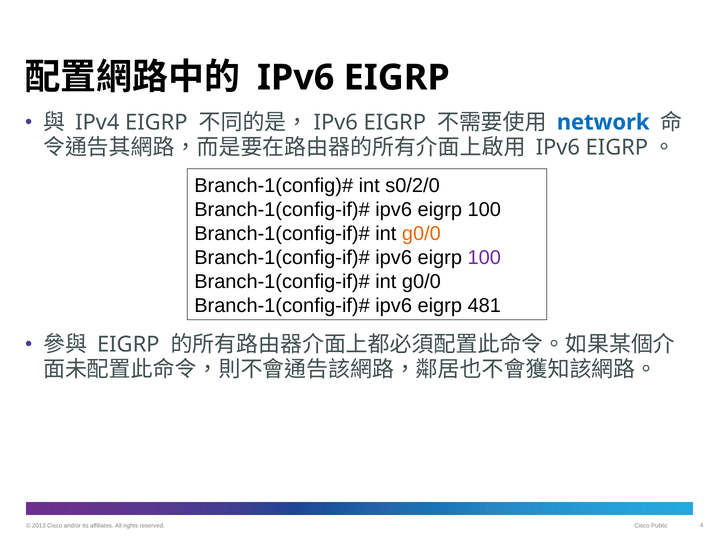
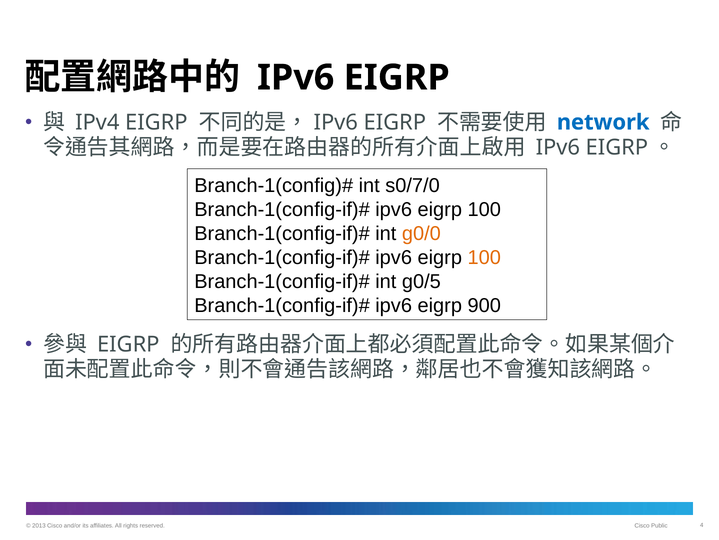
s0/2/0: s0/2/0 -> s0/7/0 (413, 185)
100 colour: purple -> orange (484, 257)
g0/0: g0/0 -> g0/5 (421, 281)
481: 481 -> 900 (484, 305)
